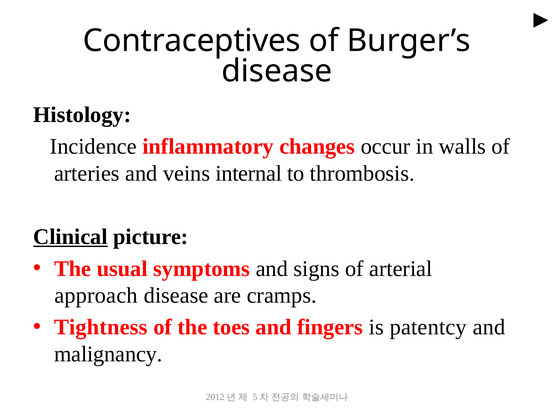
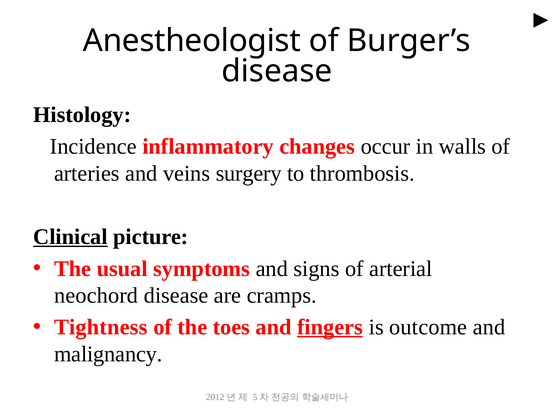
Contraceptives: Contraceptives -> Anestheologist (192, 41)
internal: internal -> surgery (249, 173)
approach: approach -> neochord (96, 295)
fingers underline: none -> present (330, 327)
patentcy: patentcy -> outcome (428, 327)
